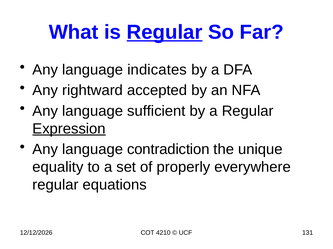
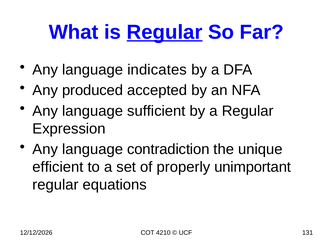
rightward: rightward -> produced (93, 91)
Expression underline: present -> none (69, 129)
equality: equality -> efficient (58, 168)
everywhere: everywhere -> unimportant (253, 168)
